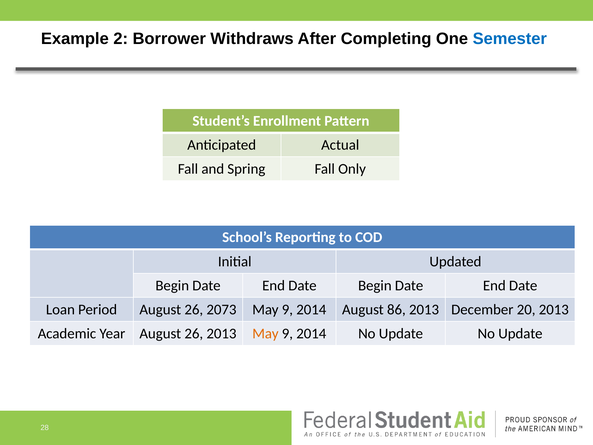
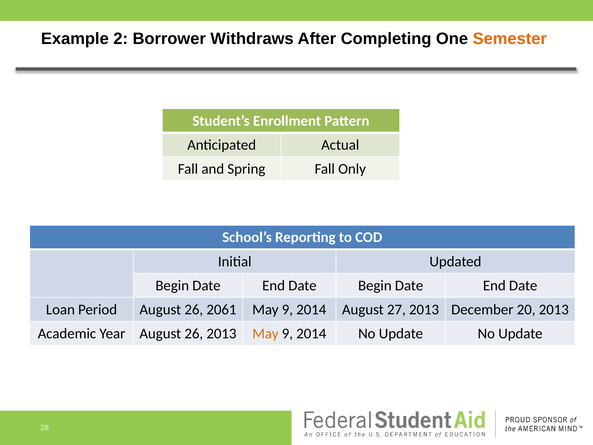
Semester colour: blue -> orange (510, 39)
2073: 2073 -> 2061 (221, 309)
86: 86 -> 27 (396, 309)
